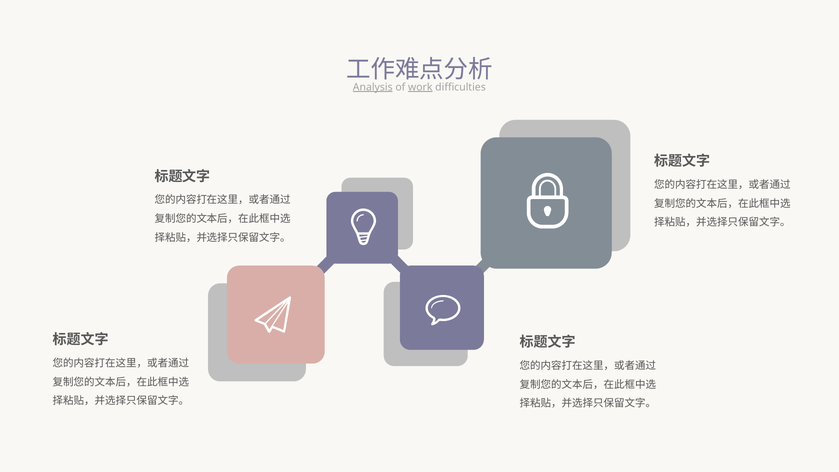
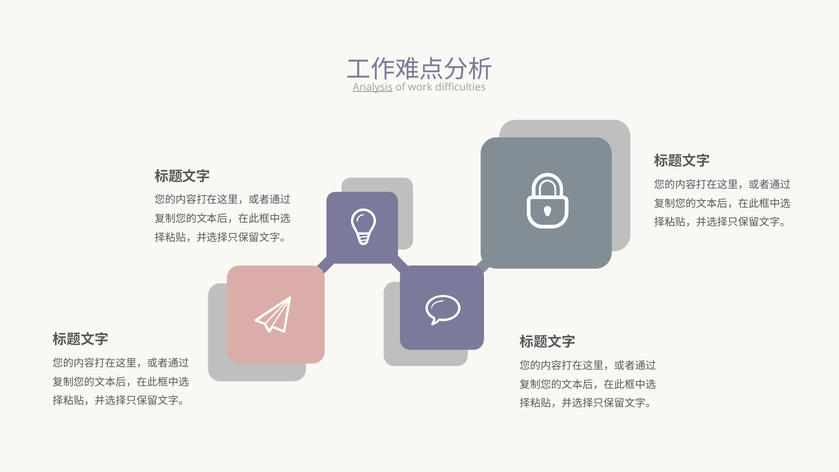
work underline: present -> none (420, 87)
